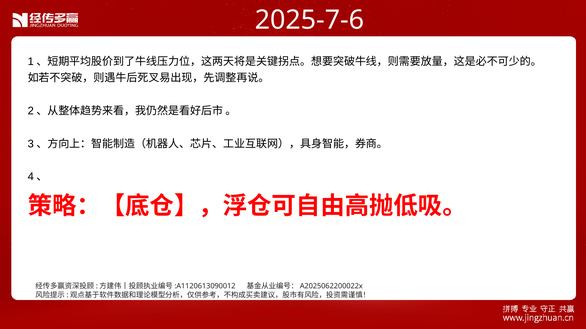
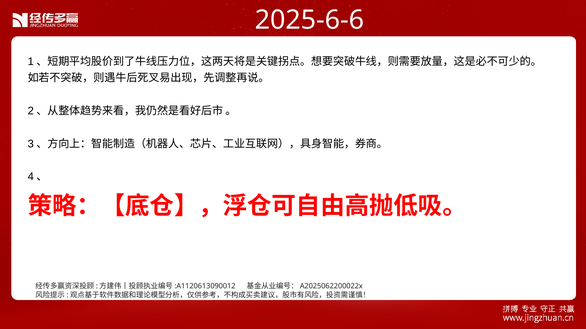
2025-7-6: 2025-7-6 -> 2025-6-6 (309, 20)
